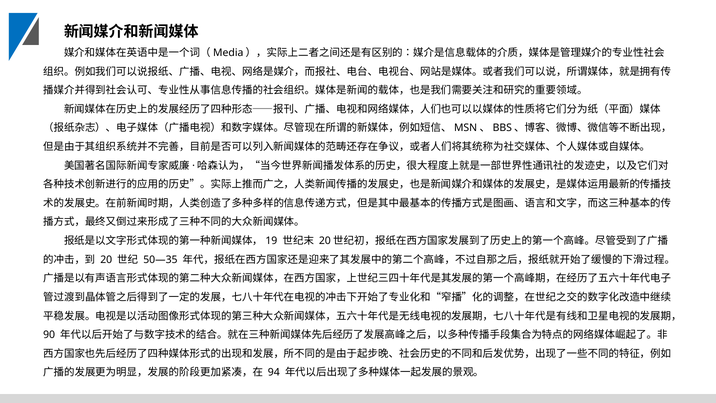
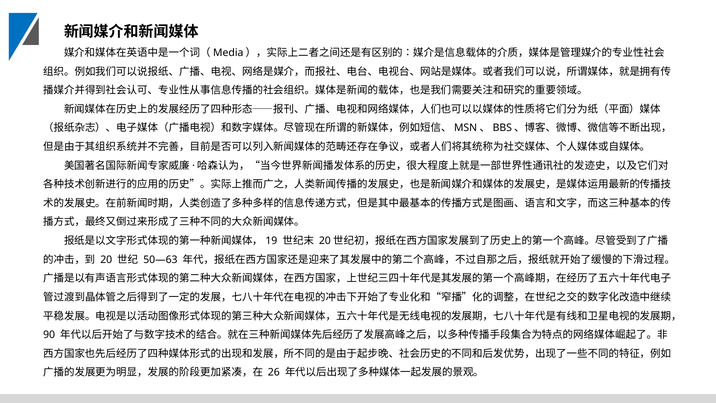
50—35: 50—35 -> 50—63 (160, 259)
94: 94 -> 26 (274, 372)
